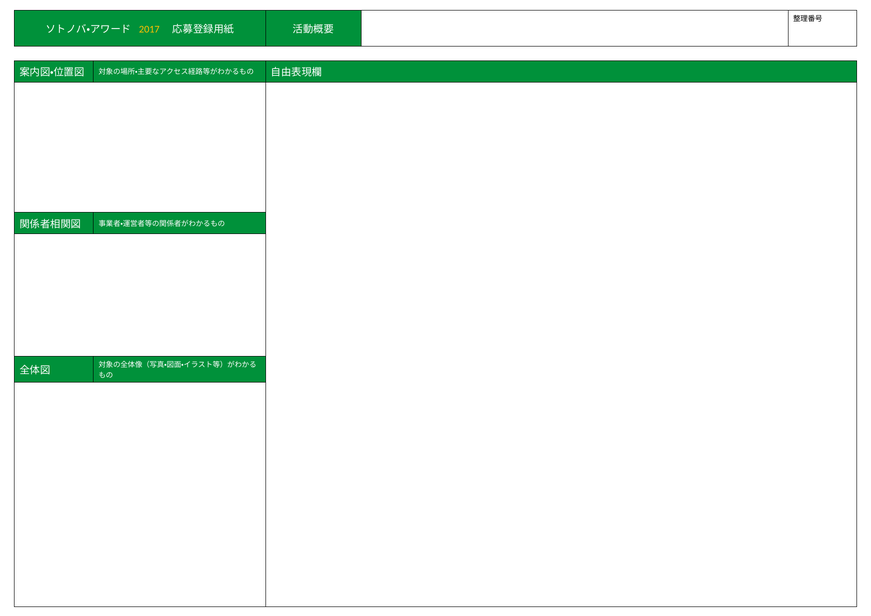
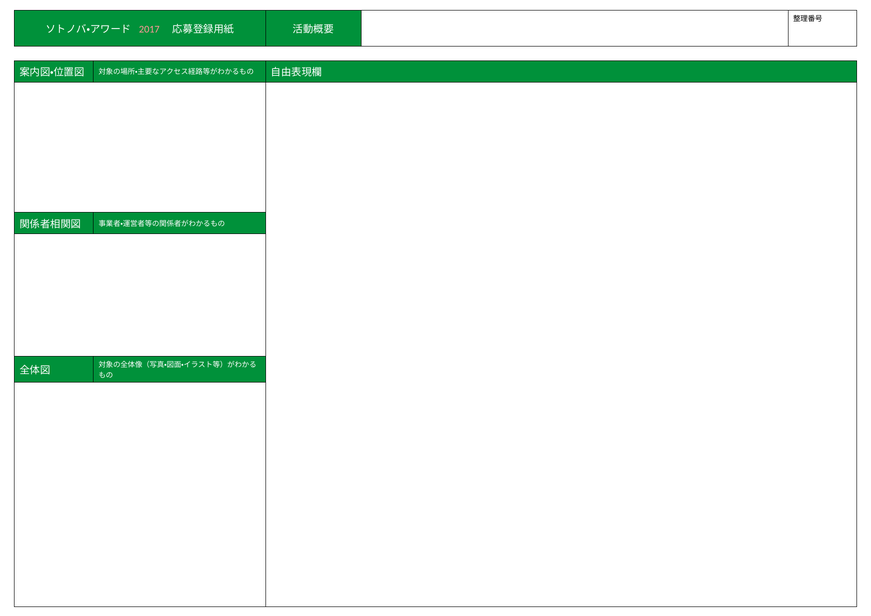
2017 colour: yellow -> pink (149, 29)
